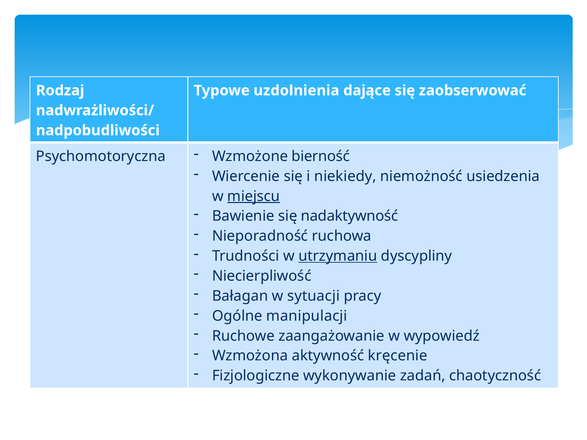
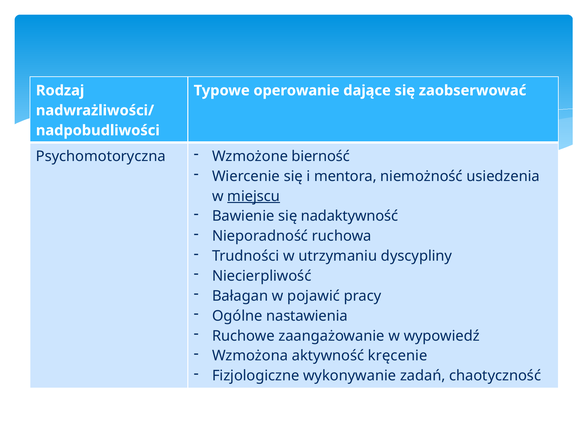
uzdolnienia: uzdolnienia -> operowanie (296, 91)
niekiedy: niekiedy -> mentora (345, 176)
utrzymaniu underline: present -> none (338, 256)
sytuacji: sytuacji -> pojawić (314, 296)
manipulacji: manipulacji -> nastawienia (307, 316)
